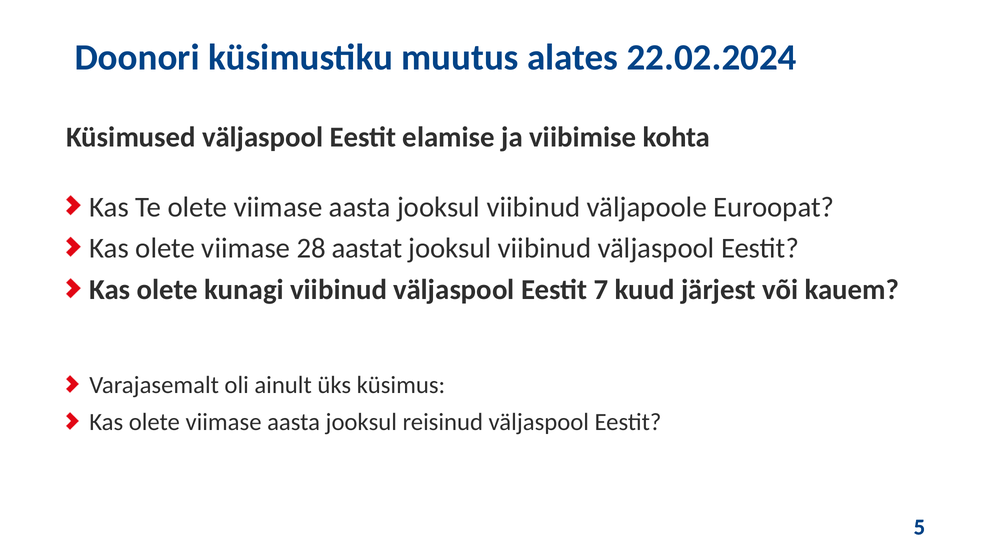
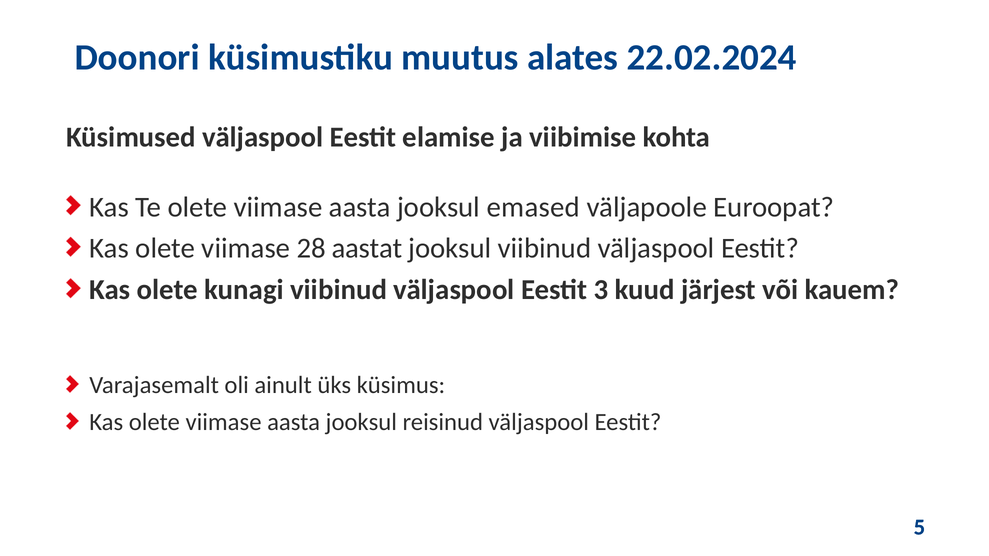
aasta jooksul viibinud: viibinud -> emased (533, 207)
7: 7 -> 3 (601, 290)
